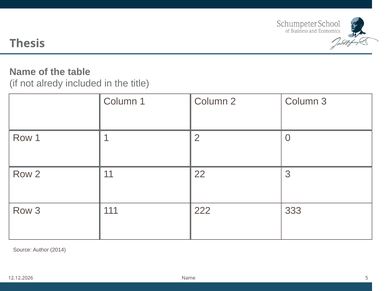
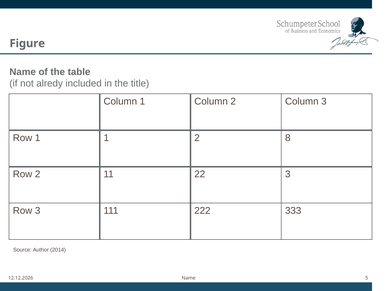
Thesis: Thesis -> Figure (27, 44)
0: 0 -> 8 (288, 138)
